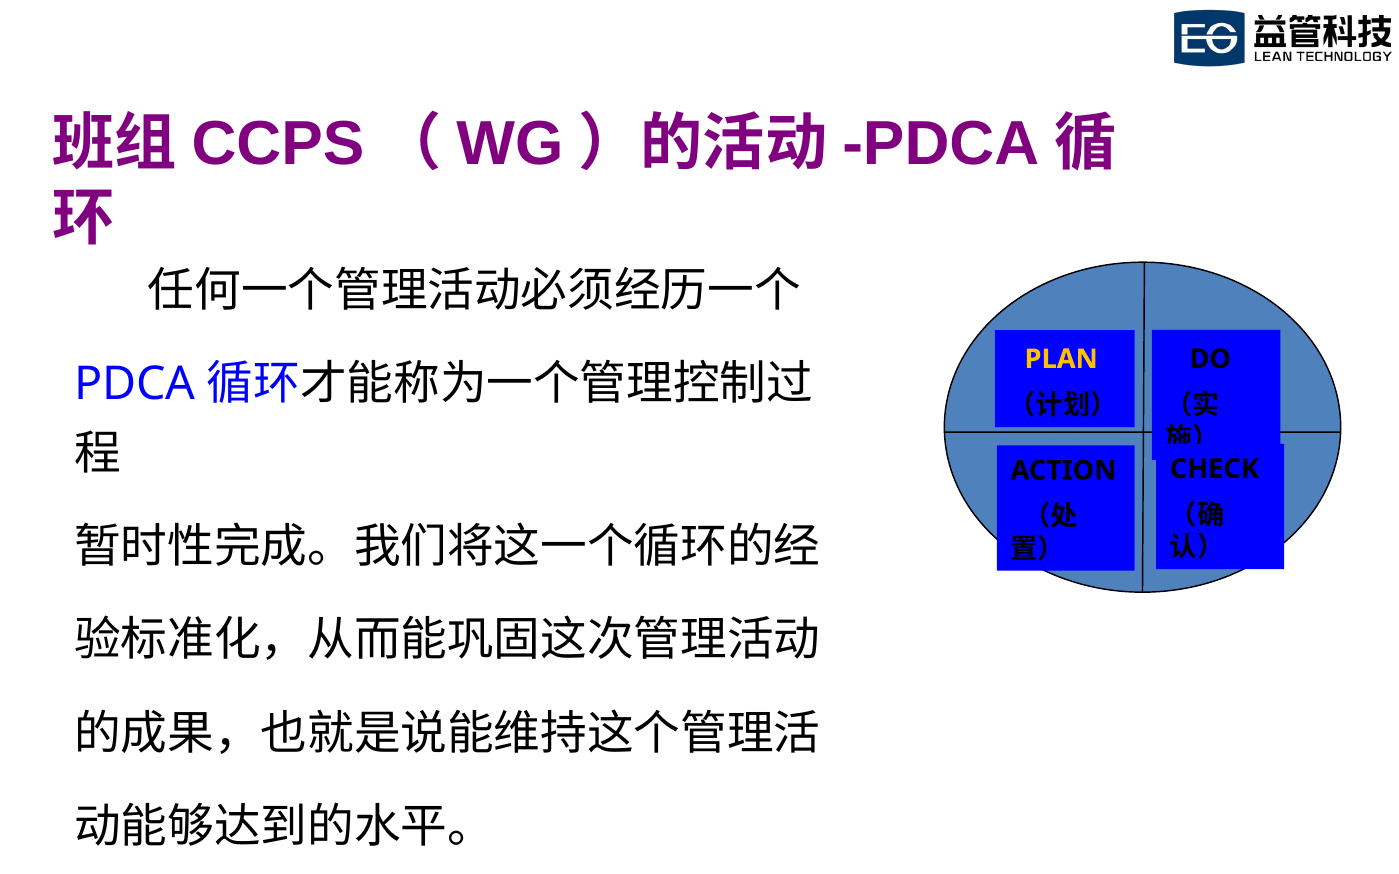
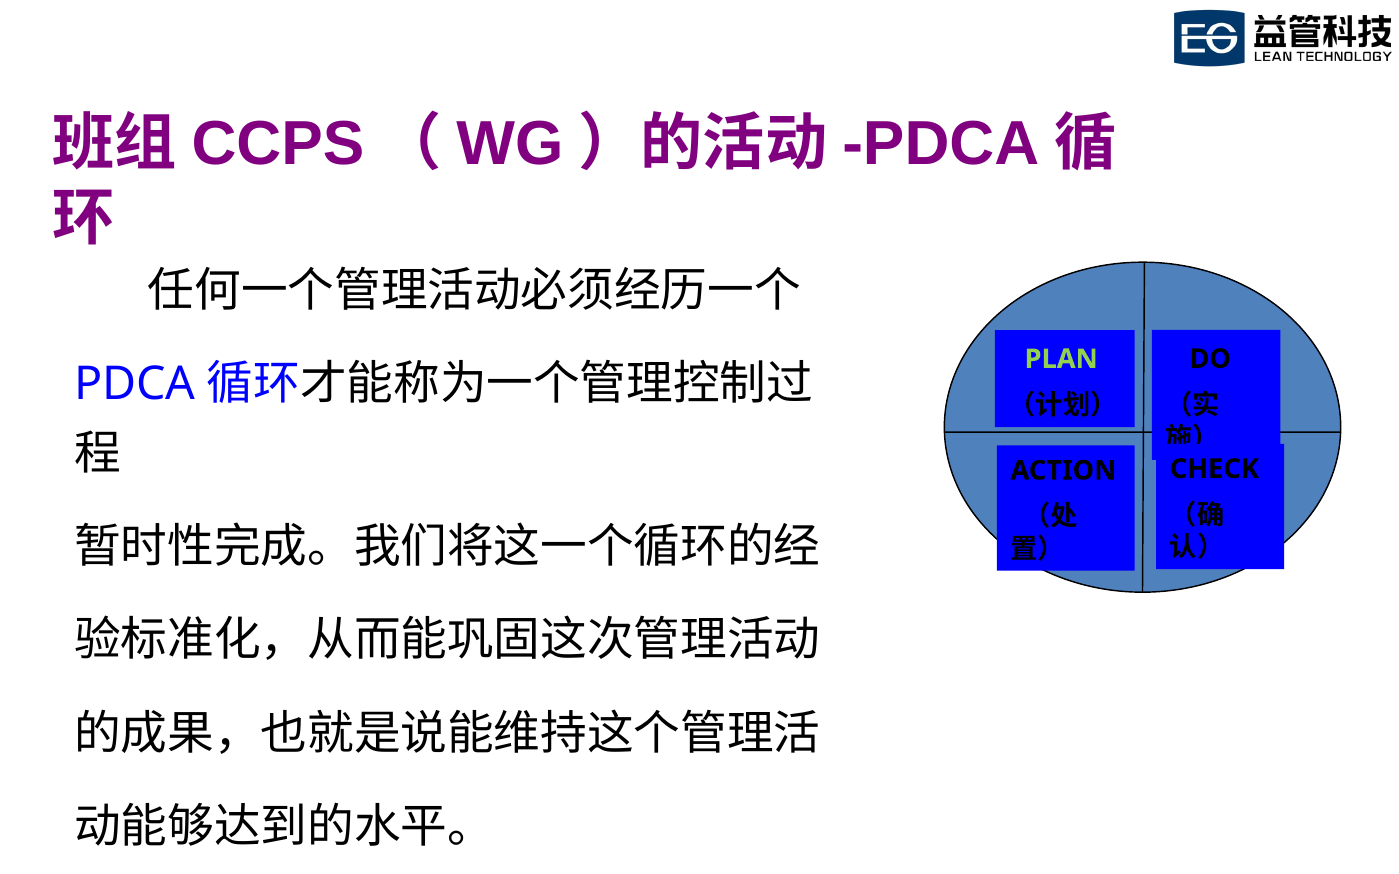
PLAN colour: yellow -> light green (1061, 359)
